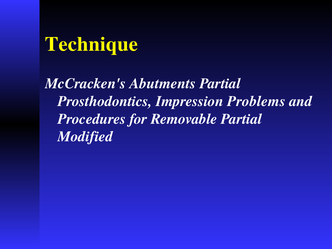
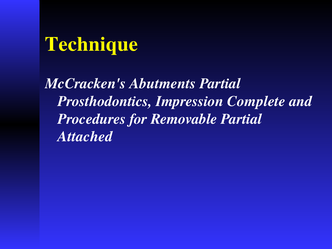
Problems: Problems -> Complete (256, 101)
Modified: Modified -> Attached (85, 137)
